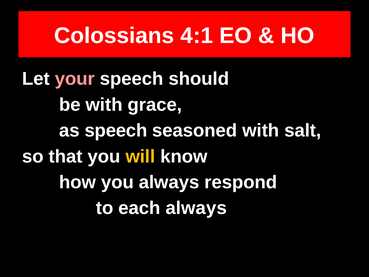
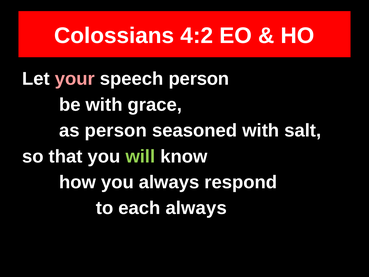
4:1: 4:1 -> 4:2 (197, 36)
speech should: should -> person (199, 79)
as speech: speech -> person (116, 130)
will colour: yellow -> light green (140, 156)
